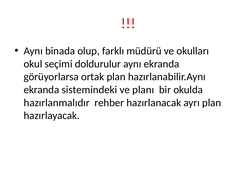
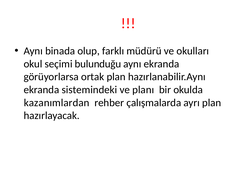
doldurulur: doldurulur -> bulunduğu (98, 64)
hazırlanmalıdır: hazırlanmalıdır -> kazanımlardan (57, 103)
hazırlanacak: hazırlanacak -> çalışmalarda (154, 103)
